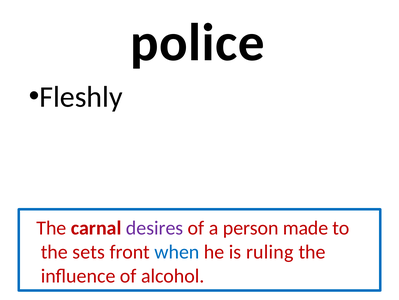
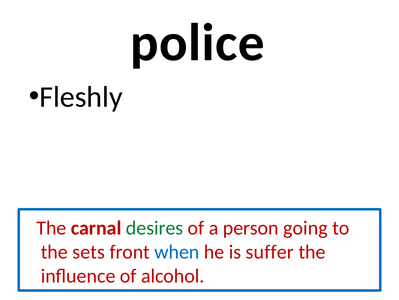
desires colour: purple -> green (155, 227)
made: made -> going (305, 227)
ruling: ruling -> suffer (270, 251)
